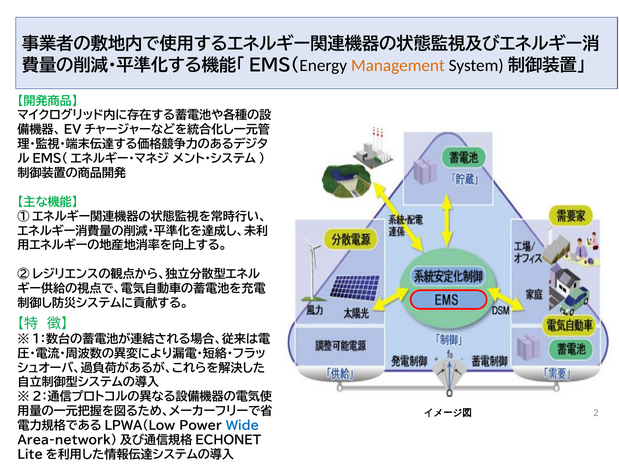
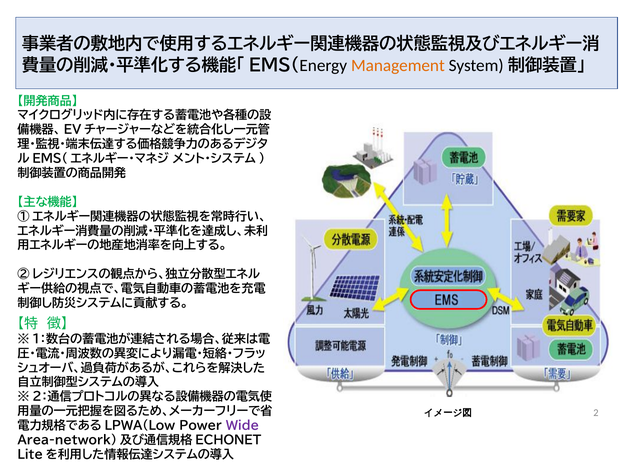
Wide colour: blue -> purple (242, 426)
